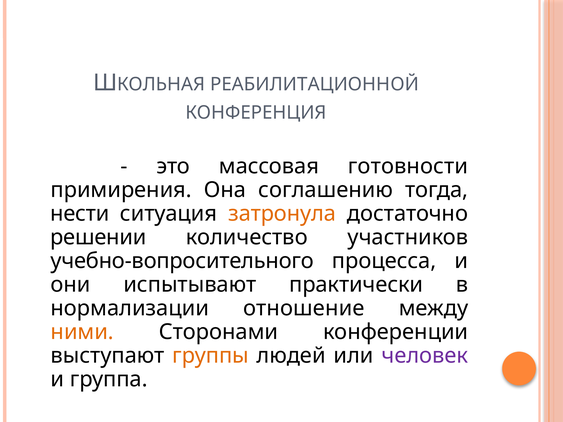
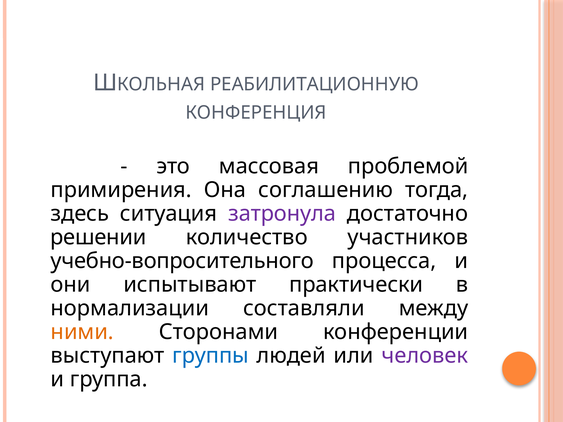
РЕАБИЛИТАЦИОННОЙ: РЕАБИЛИТАЦИОННОЙ -> РЕАБИЛИТАЦИОННУЮ (314, 84)
готовности: готовности -> проблемой (408, 167)
нести: нести -> здесь (80, 214)
затронула colour: orange -> purple (282, 214)
отношение: отношение -> составляли (304, 308)
группы colour: orange -> blue (211, 356)
